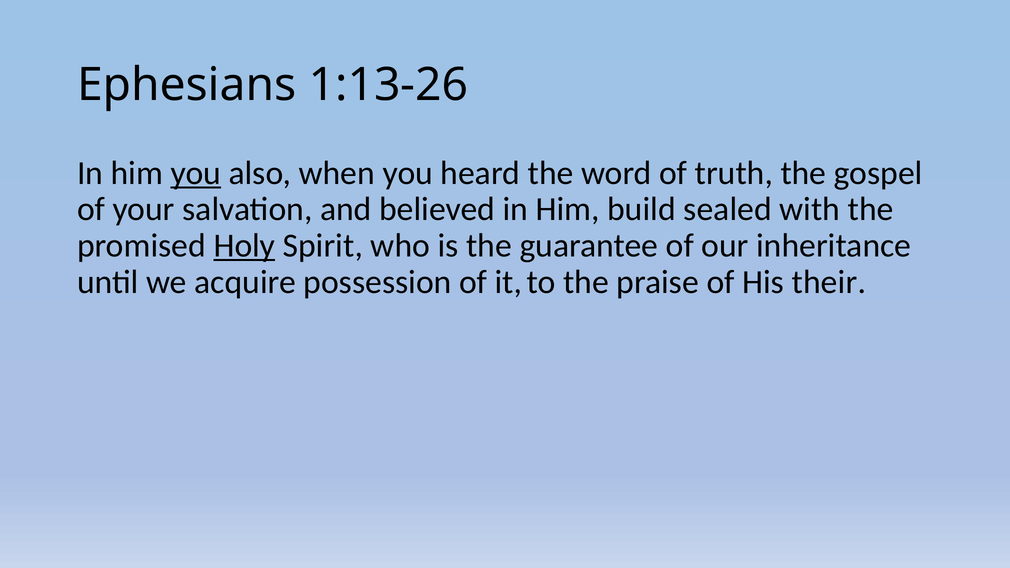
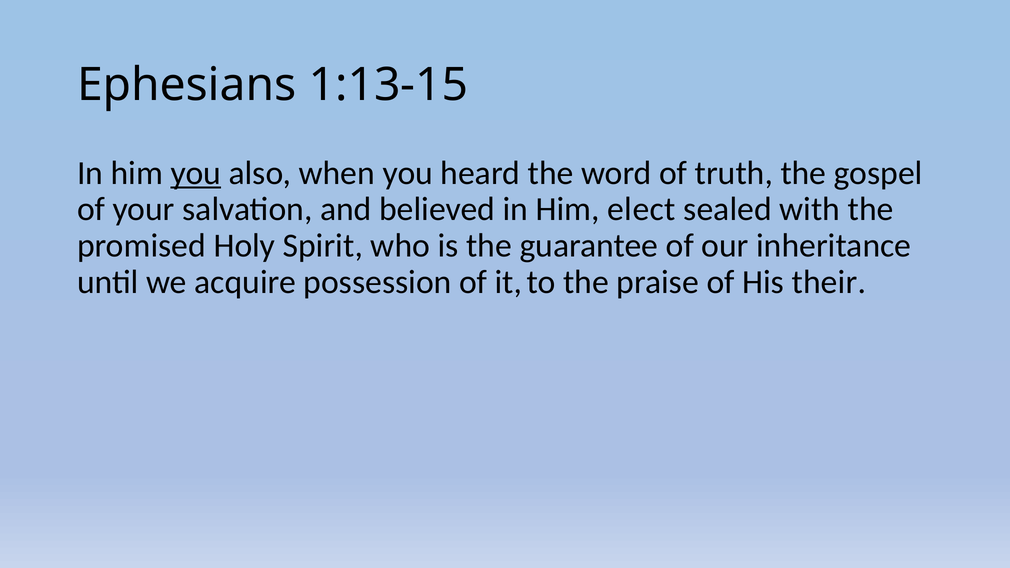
1:13-26: 1:13-26 -> 1:13-15 (388, 85)
build: build -> elect (641, 209)
Holy underline: present -> none (244, 246)
